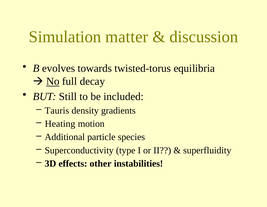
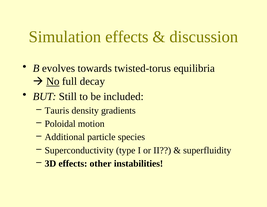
Simulation matter: matter -> effects (127, 37)
Heating: Heating -> Poloidal (60, 123)
